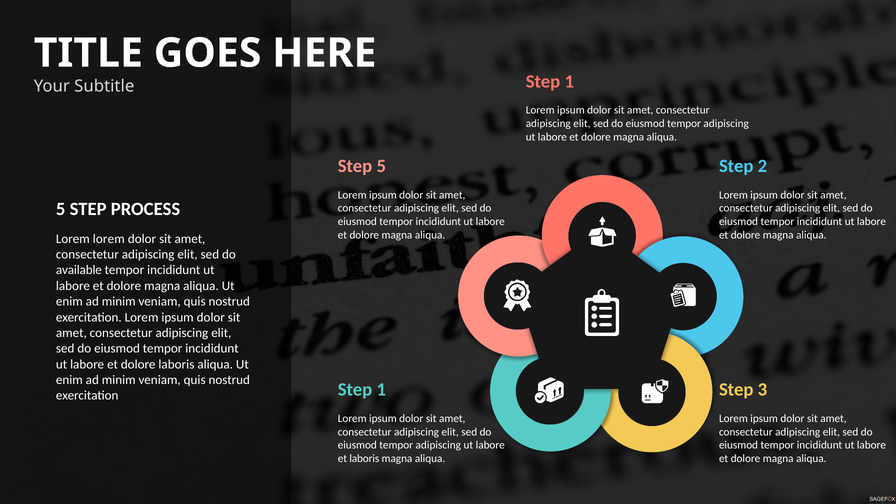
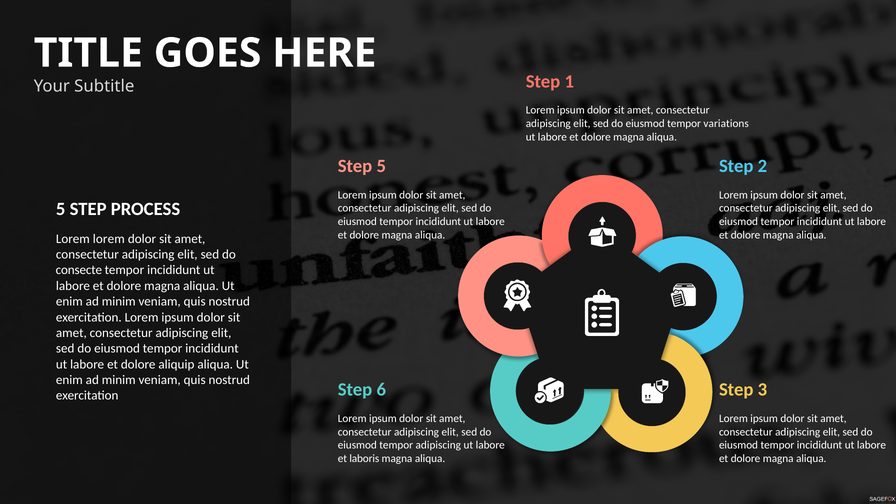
adipiscing: adipiscing -> variations (726, 124)
available: available -> consecte (79, 270)
dolore laboris: laboris -> aliquip (176, 364)
1: 1 -> 6 (381, 390)
